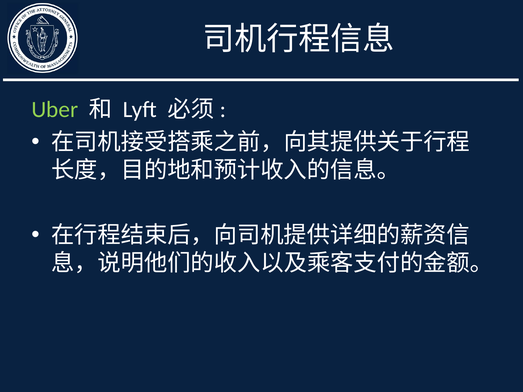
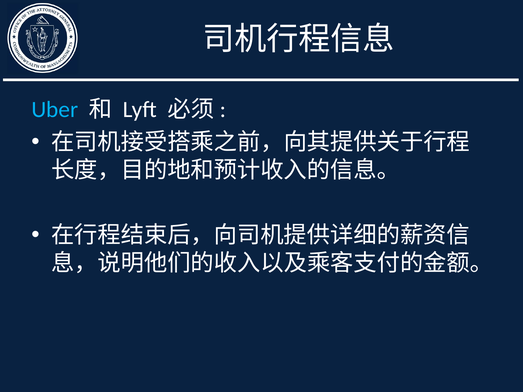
Uber colour: light green -> light blue (55, 110)
